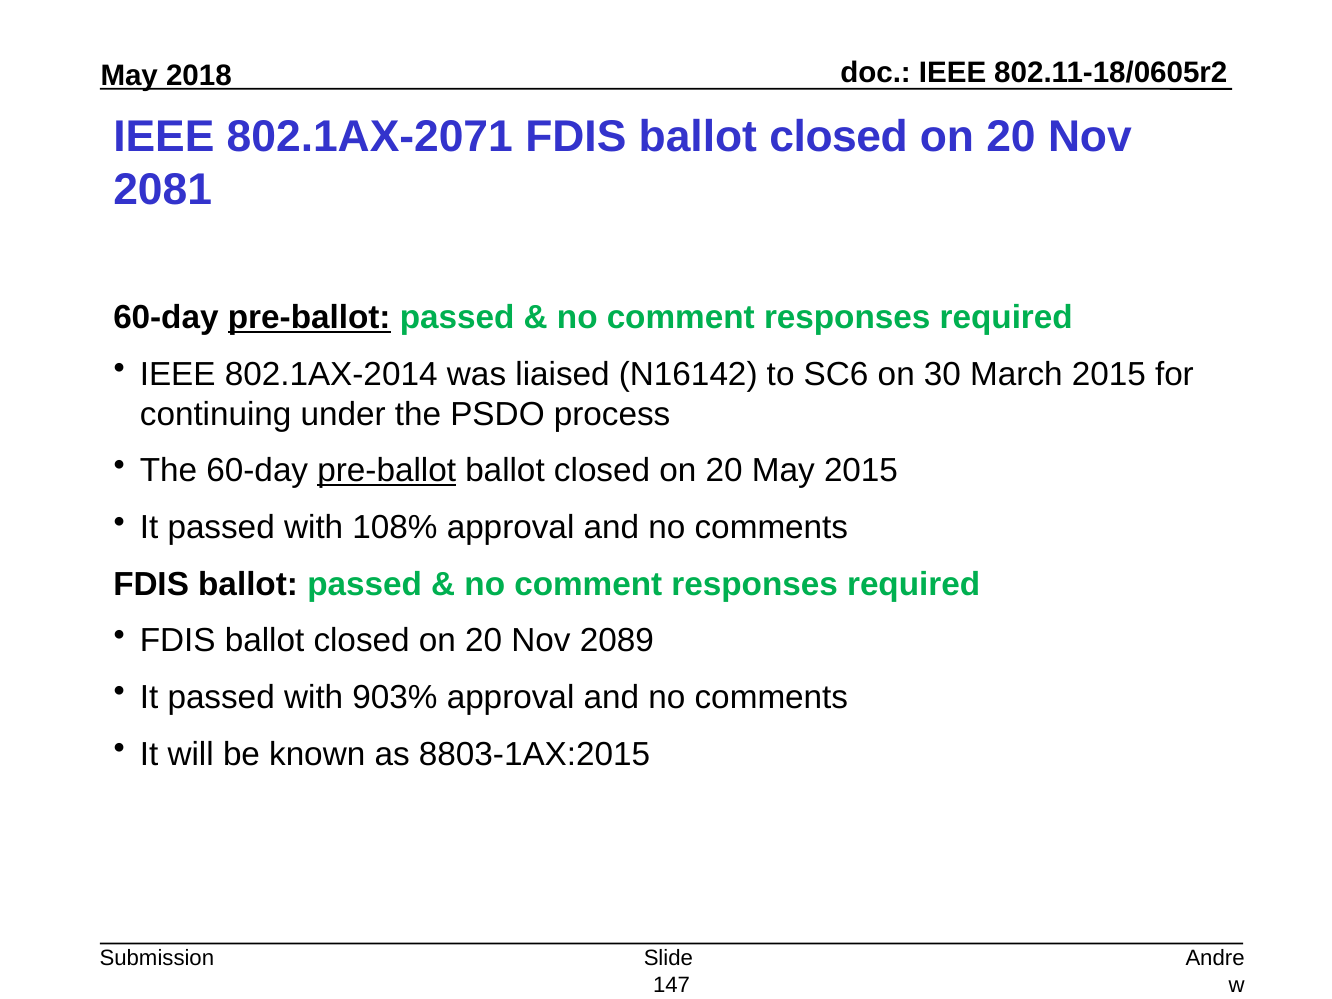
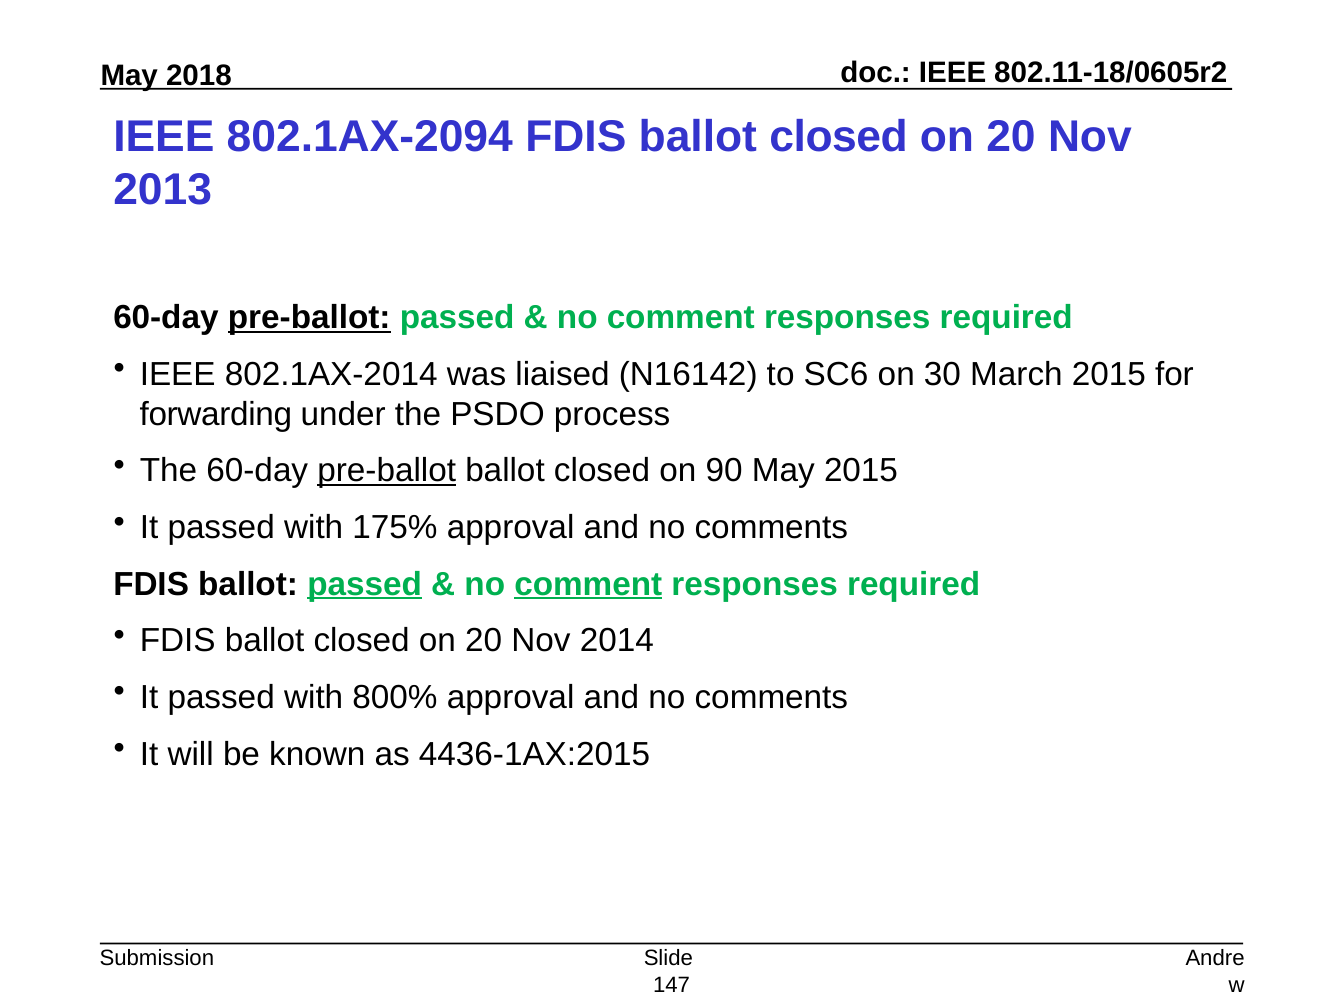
802.1AX-2071: 802.1AX-2071 -> 802.1AX-2094 (370, 136)
2081: 2081 -> 2013 (163, 190)
continuing: continuing -> forwarding (216, 414)
20: 20 -> 90 (724, 471)
108%: 108% -> 175% (395, 527)
passed underline: none -> present (365, 584)
comment underline: none -> present (588, 584)
2089: 2089 -> 2014 (617, 641)
903%: 903% -> 800% (395, 697)
8803-1AX:2015: 8803-1AX:2015 -> 4436-1AX:2015 (535, 754)
